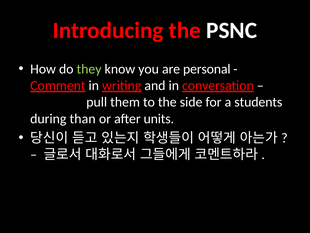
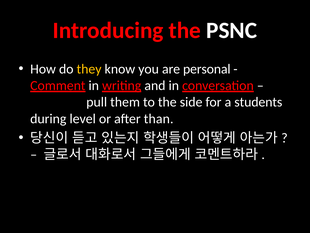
they colour: light green -> yellow (89, 69)
than: than -> level (83, 119)
units: units -> than (159, 119)
